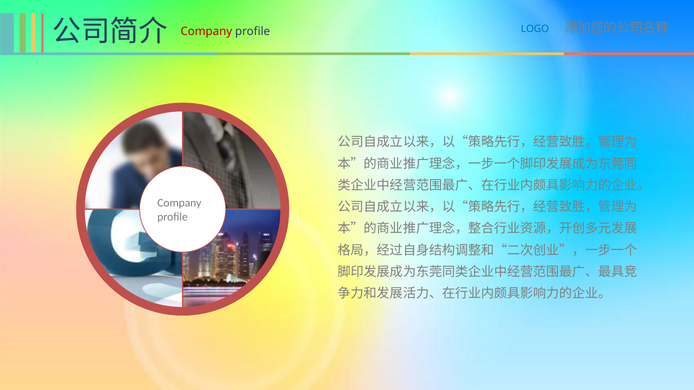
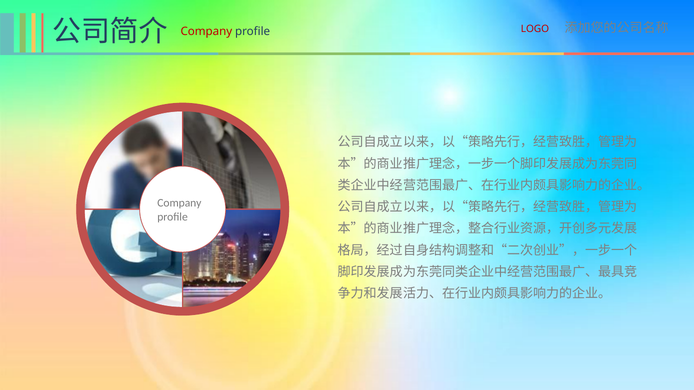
LOGO colour: blue -> red (535, 29)
